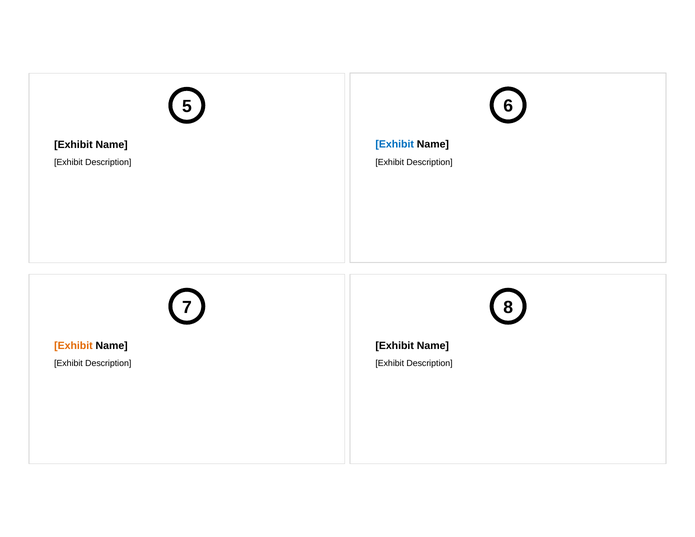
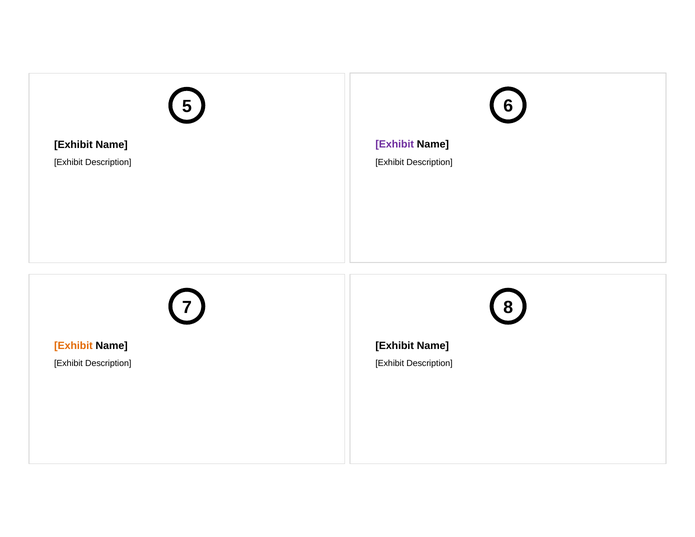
Exhibit colour: blue -> purple (395, 144)
